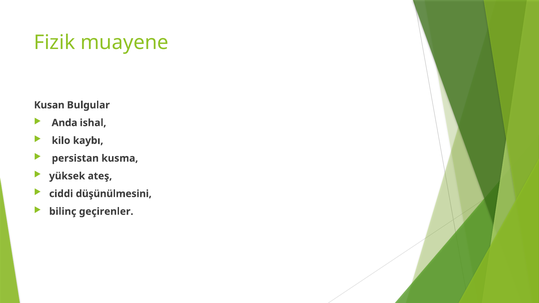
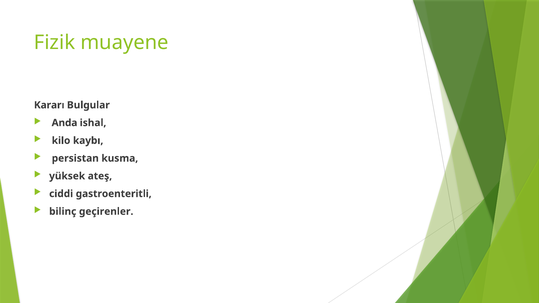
Kusan: Kusan -> Kararı (49, 105)
düşünülmesini: düşünülmesini -> gastroenteritli (114, 194)
